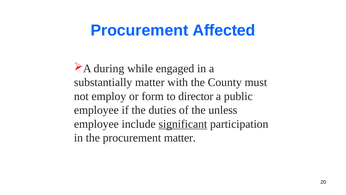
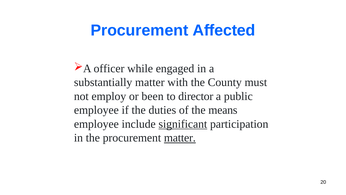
during: during -> officer (109, 68)
form: form -> been (153, 96)
unless: unless -> means (223, 110)
matter underline: none -> present (180, 138)
